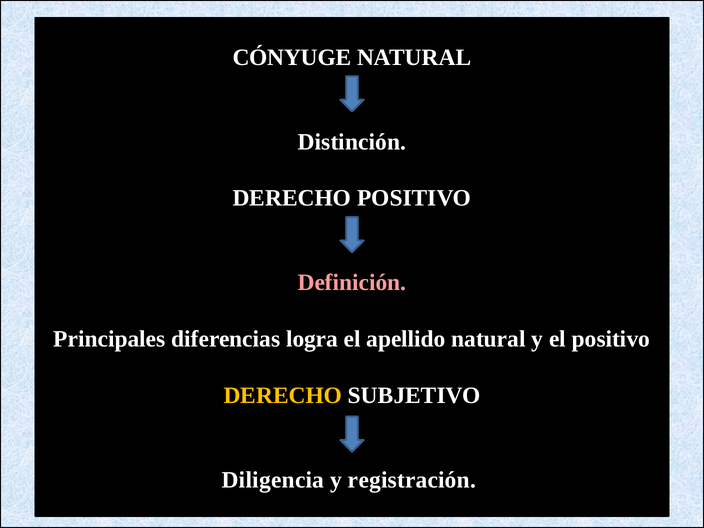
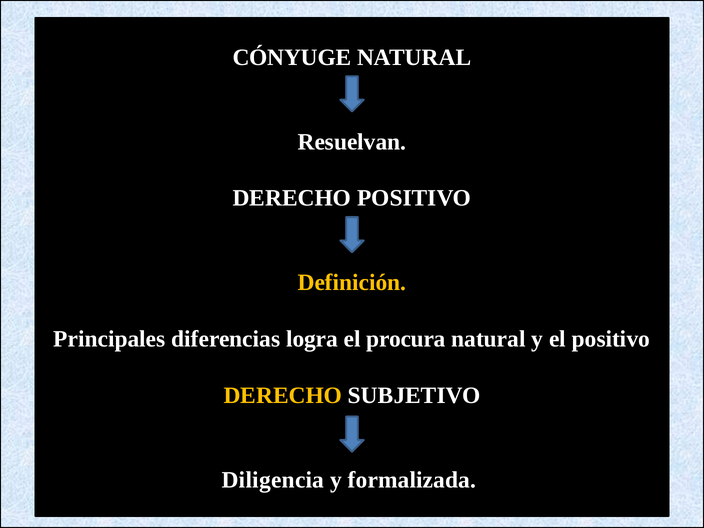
Distinción: Distinción -> Resuelvan (352, 142)
Definición colour: pink -> yellow (352, 283)
apellido: apellido -> procura (406, 339)
registración: registración -> formalizada (412, 480)
